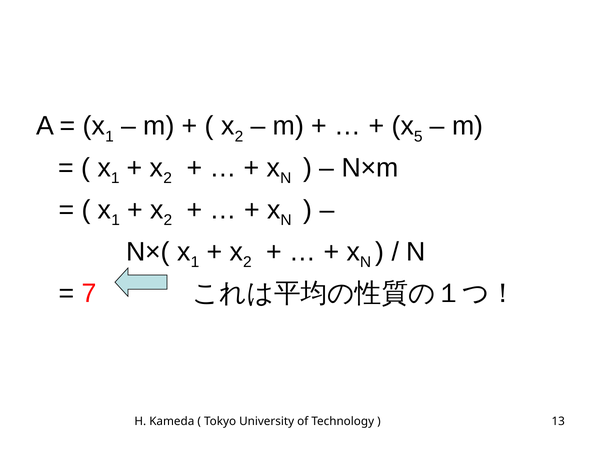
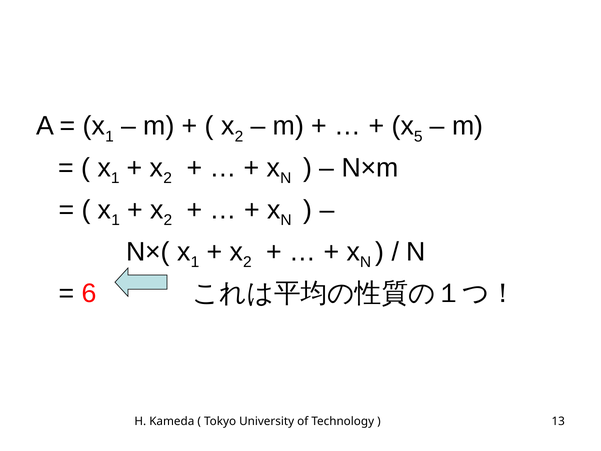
7: 7 -> 6 (89, 293)
